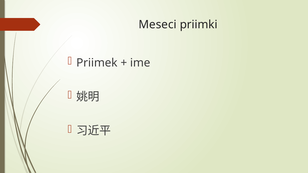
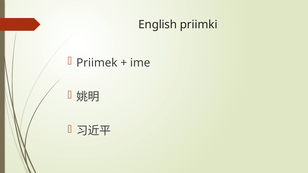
Meseci: Meseci -> English (158, 25)
